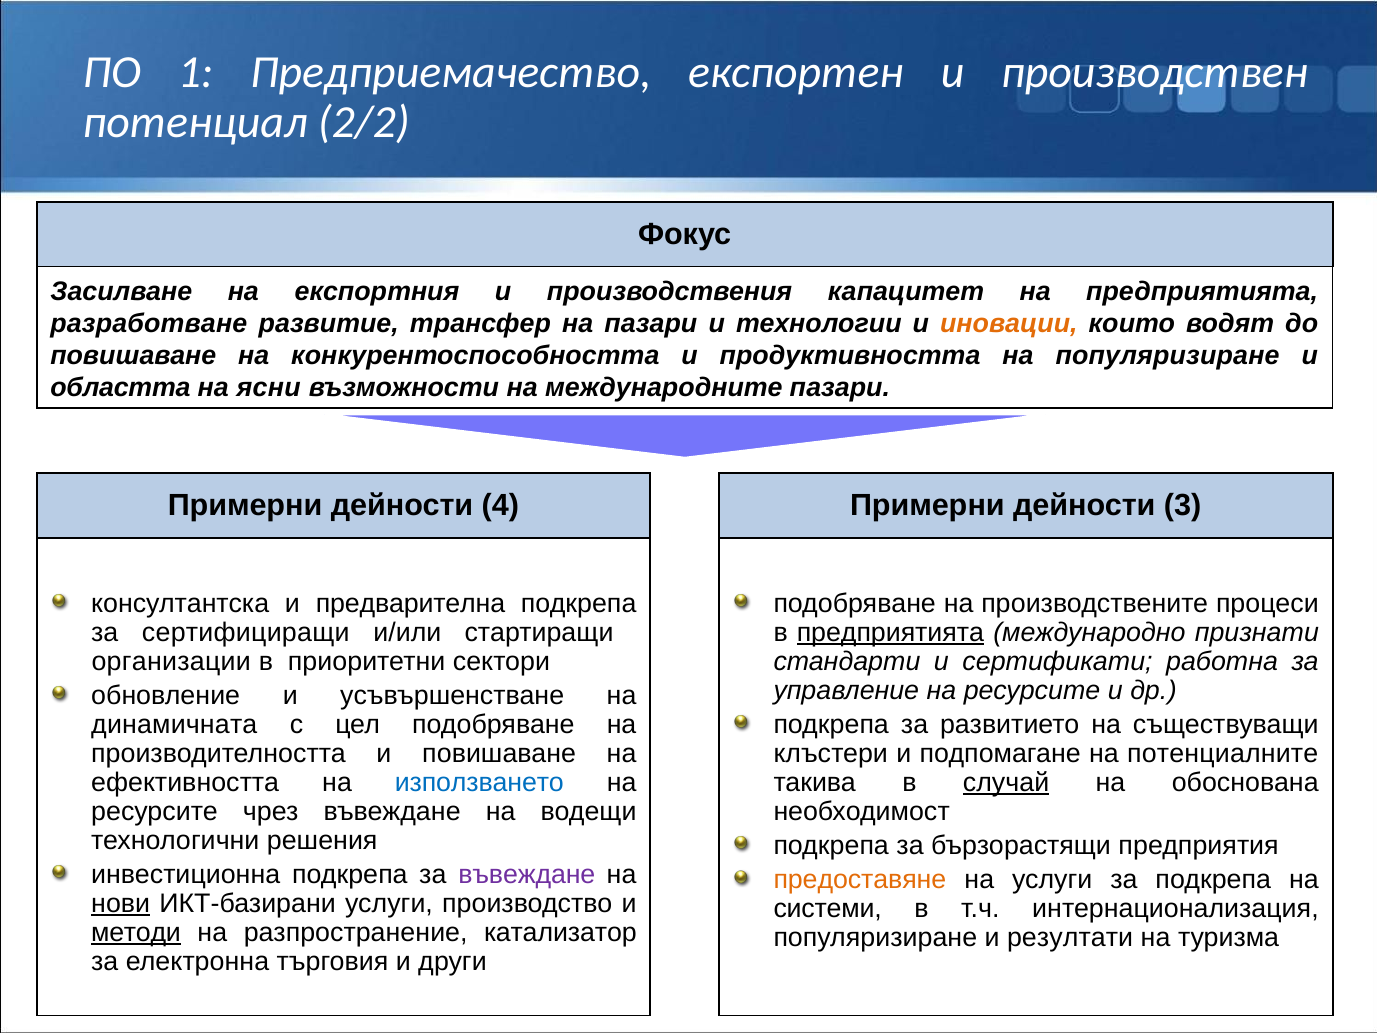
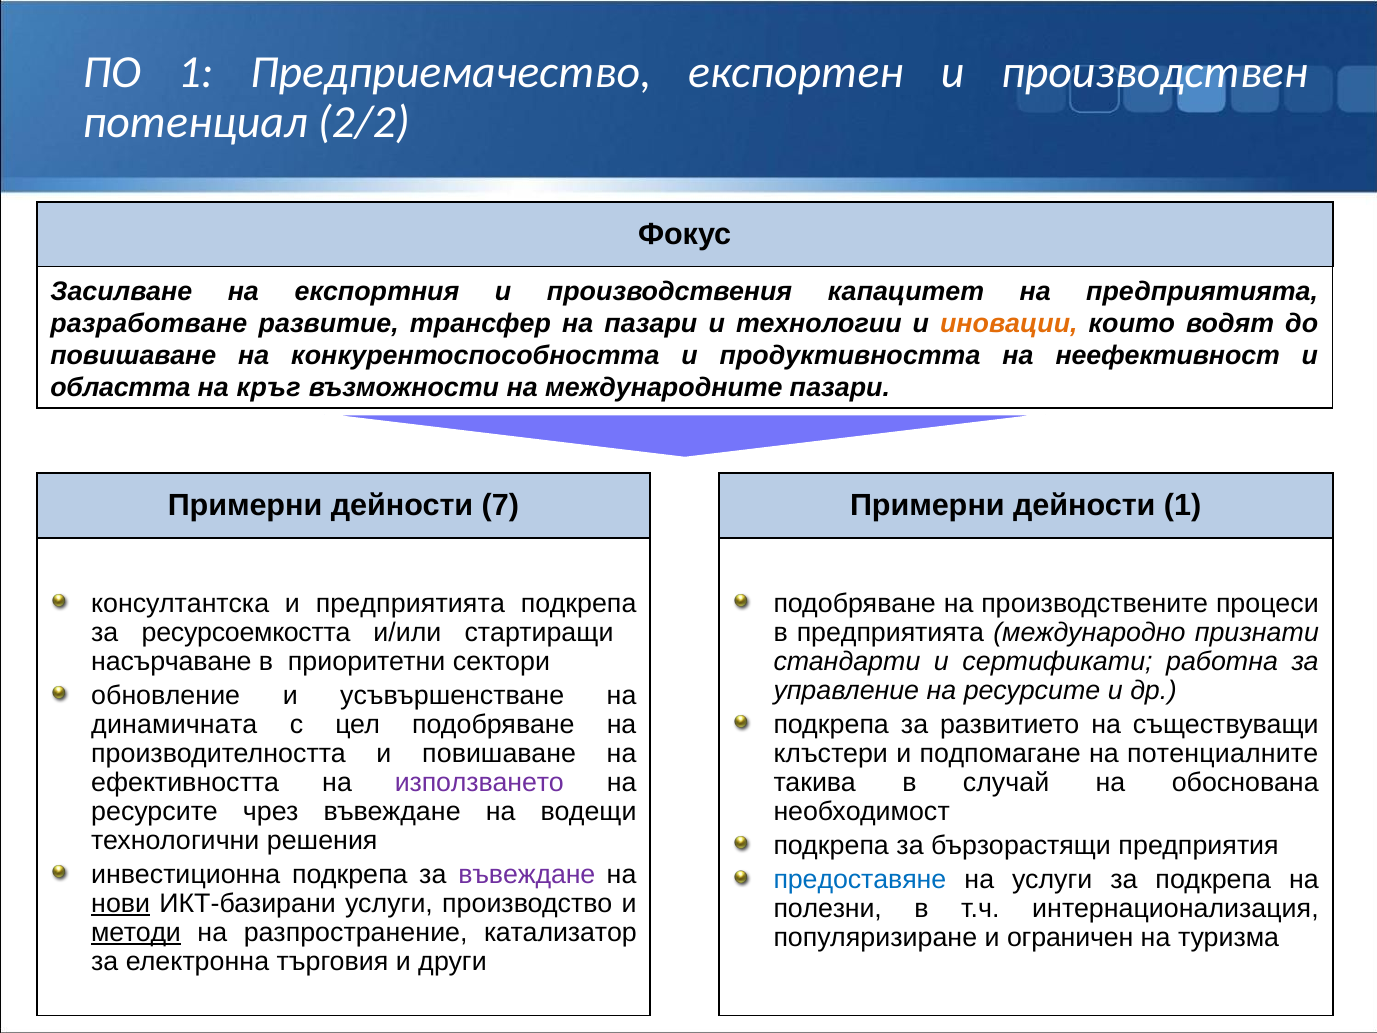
на популяризиране: популяризиране -> неефективност (1168, 355)
ясни: ясни -> кръг (269, 388)
4: 4 -> 7 (500, 505)
дейности 3: 3 -> 1 (1183, 505)
и предварителна: предварителна -> предприятията (410, 603)
сертифициращи: сертифициращи -> ресурсоемкостта (246, 632)
предприятията underline: present -> none (890, 632)
организации: организации -> насърчаване (171, 661)
използването colour: blue -> purple (479, 782)
случай underline: present -> none (1006, 782)
предоставяне colour: orange -> blue (860, 880)
системи: системи -> полезни (828, 909)
резултати: резултати -> ограничен (1070, 938)
